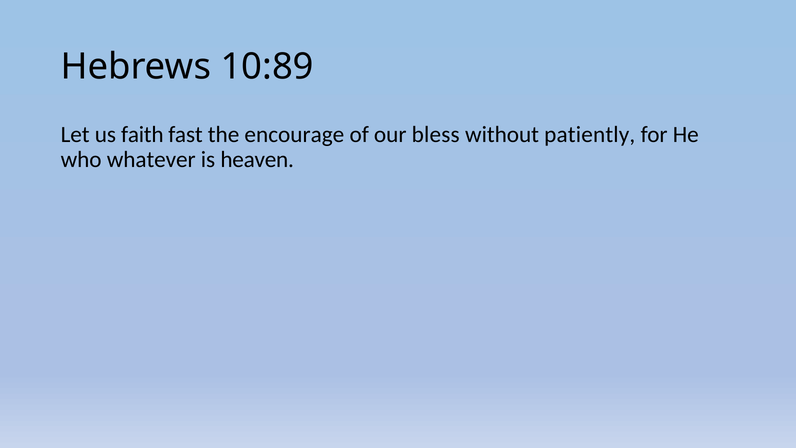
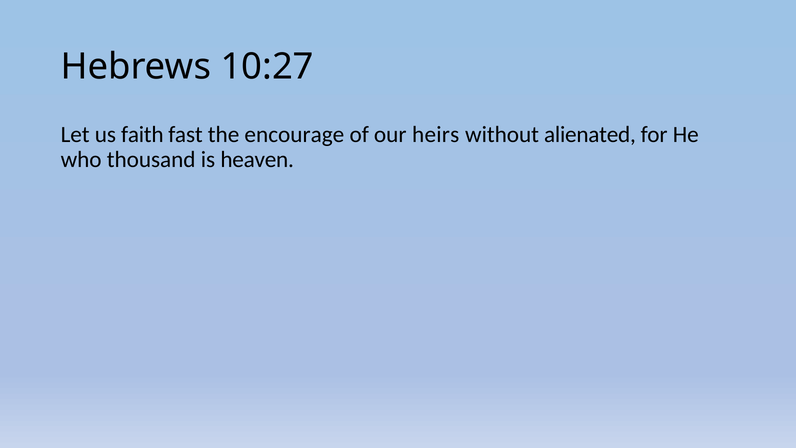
10:89: 10:89 -> 10:27 (267, 67)
bless: bless -> heirs (436, 135)
patiently: patiently -> alienated (590, 135)
whatever: whatever -> thousand (151, 160)
